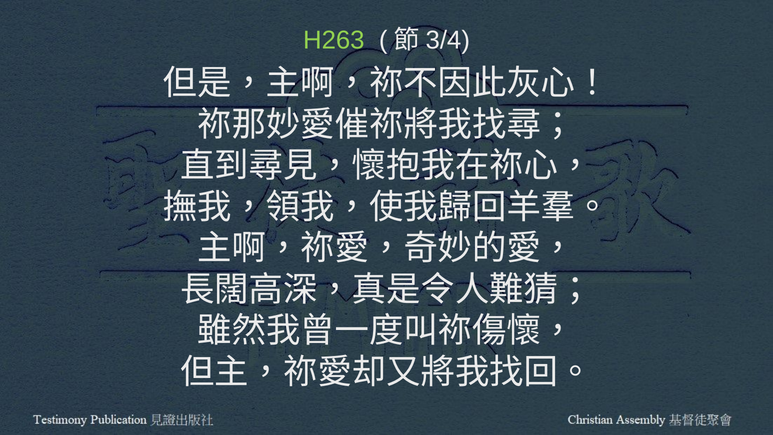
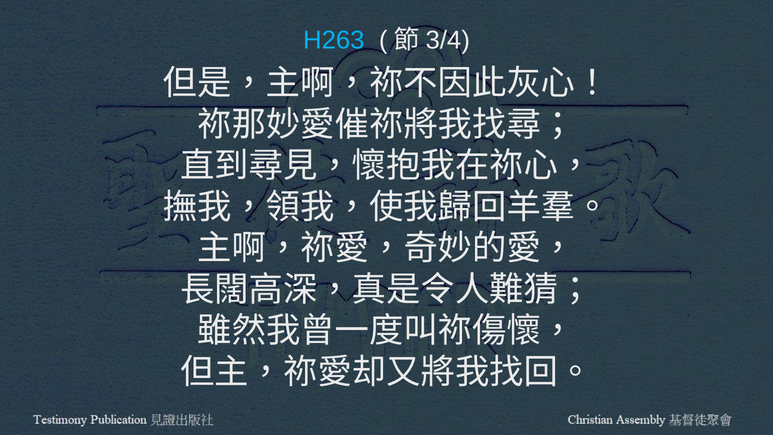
H263 colour: light green -> light blue (334, 40)
